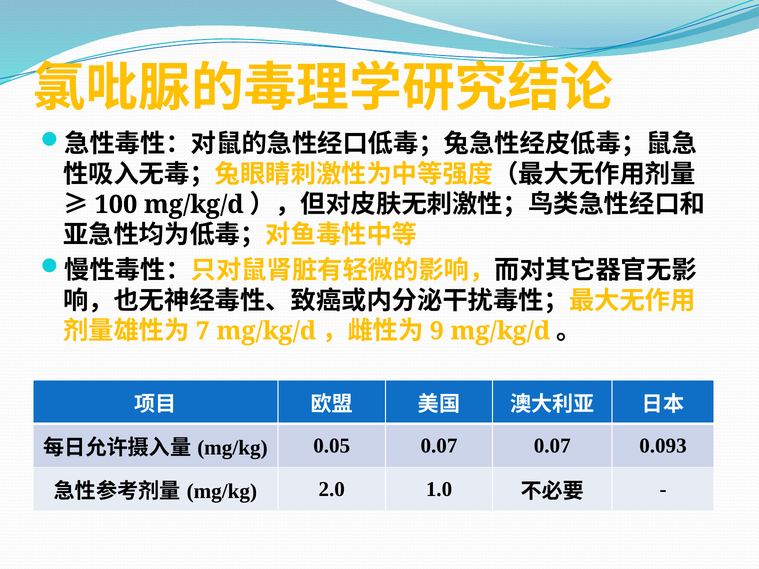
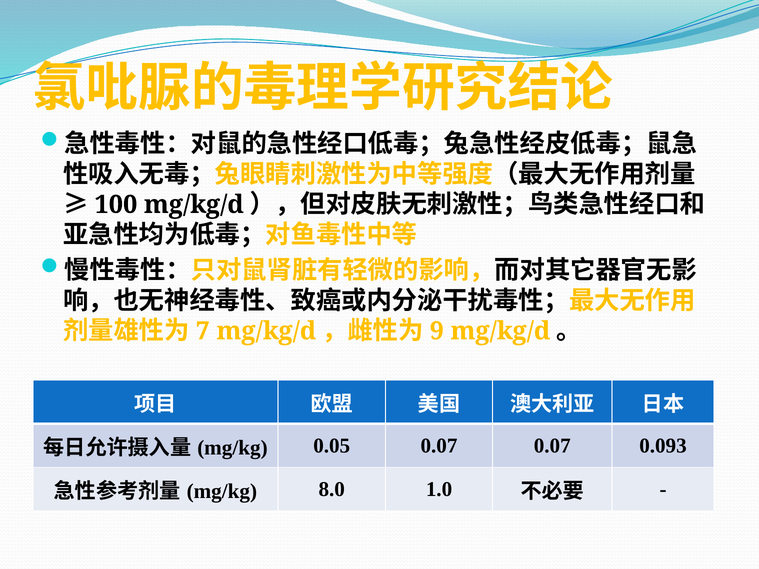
2.0: 2.0 -> 8.0 (332, 489)
